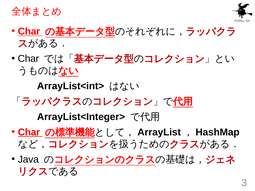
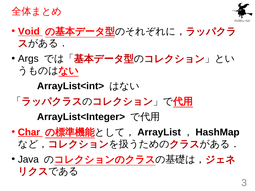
Char: Char -> Void (29, 32)
Char: Char -> Args (28, 59)
